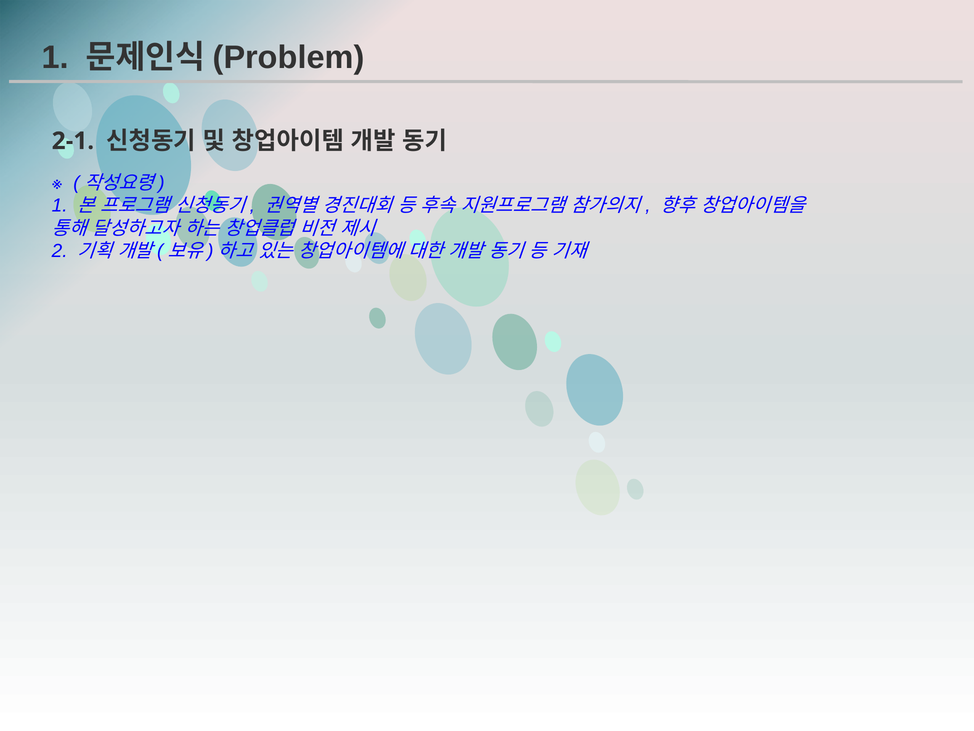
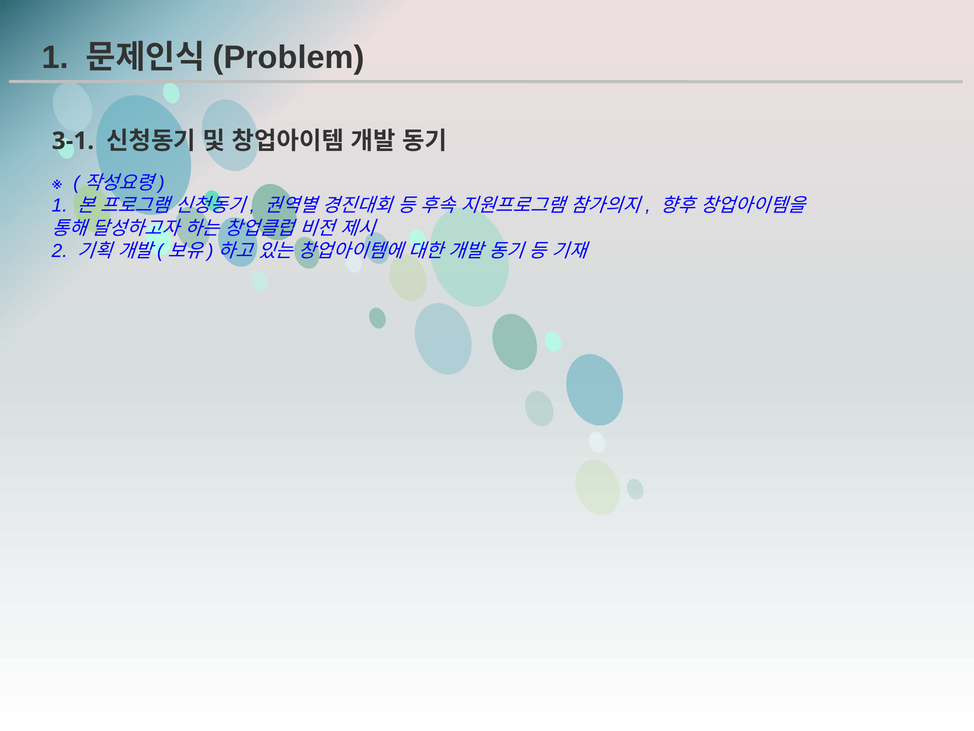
2-1: 2-1 -> 3-1 (73, 141)
